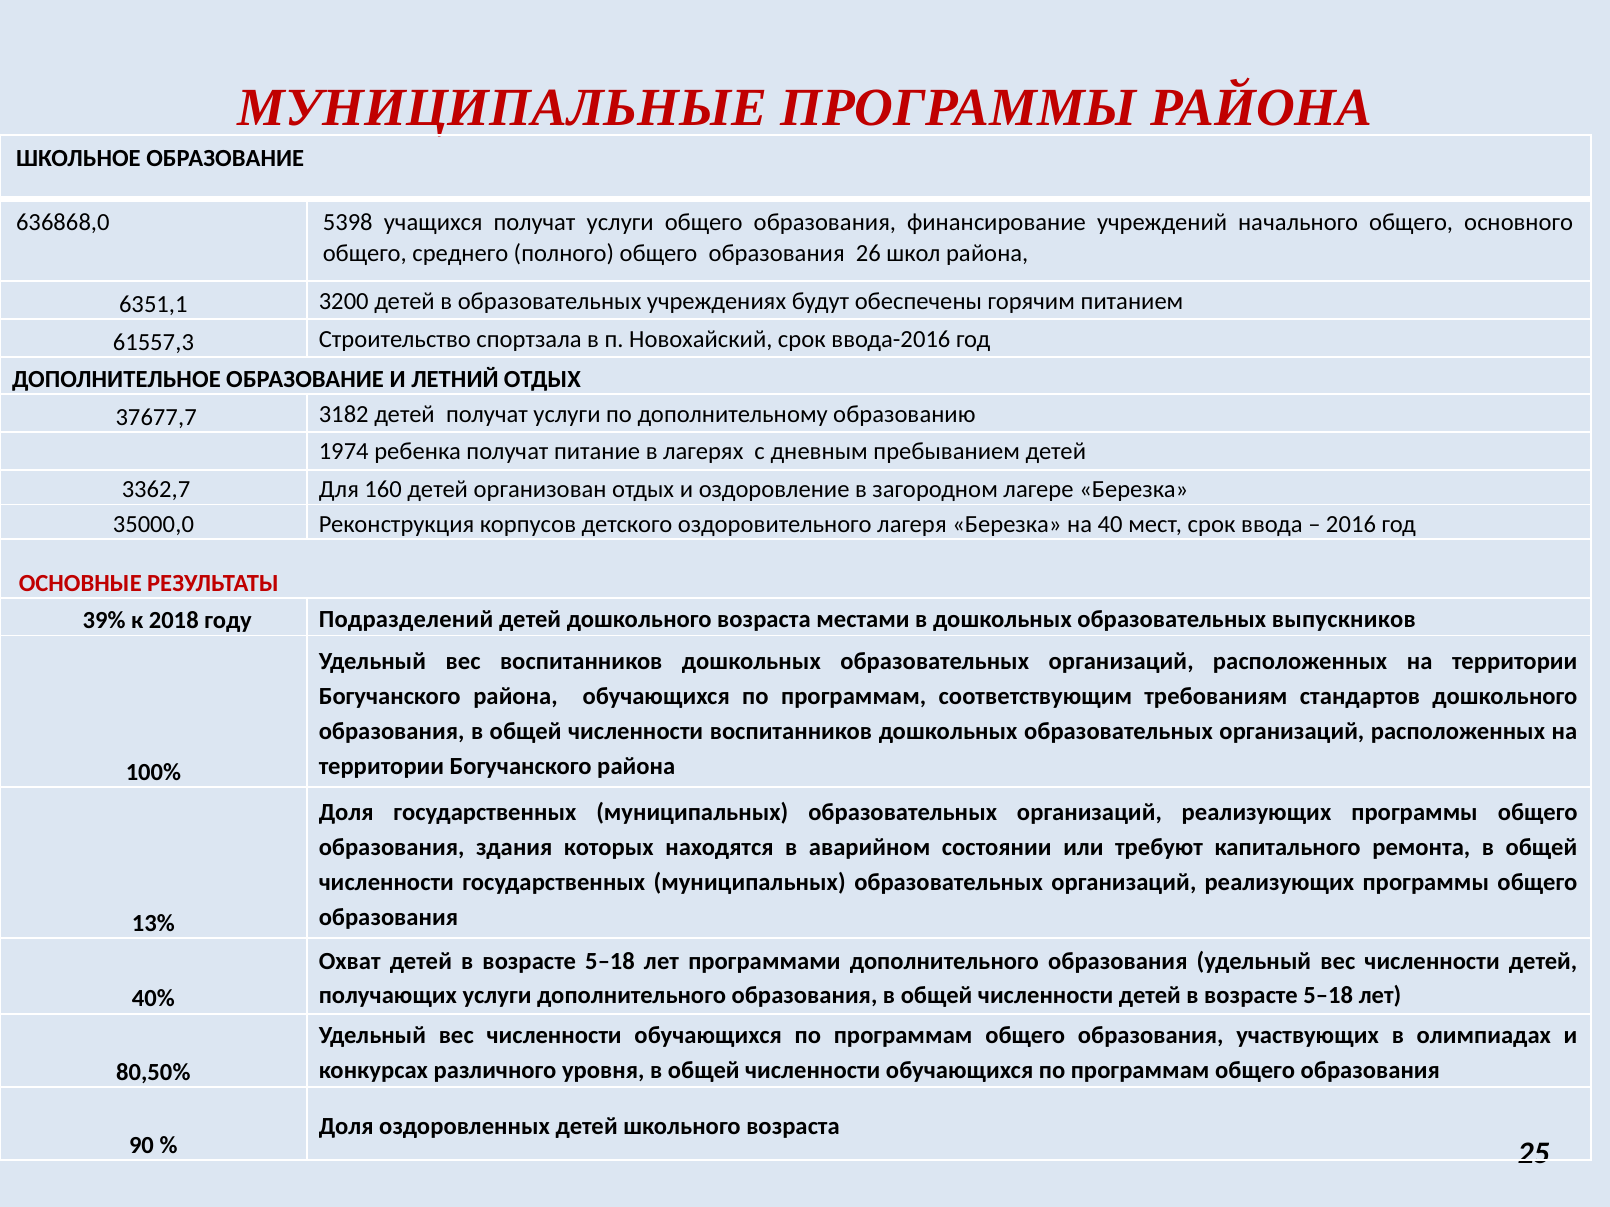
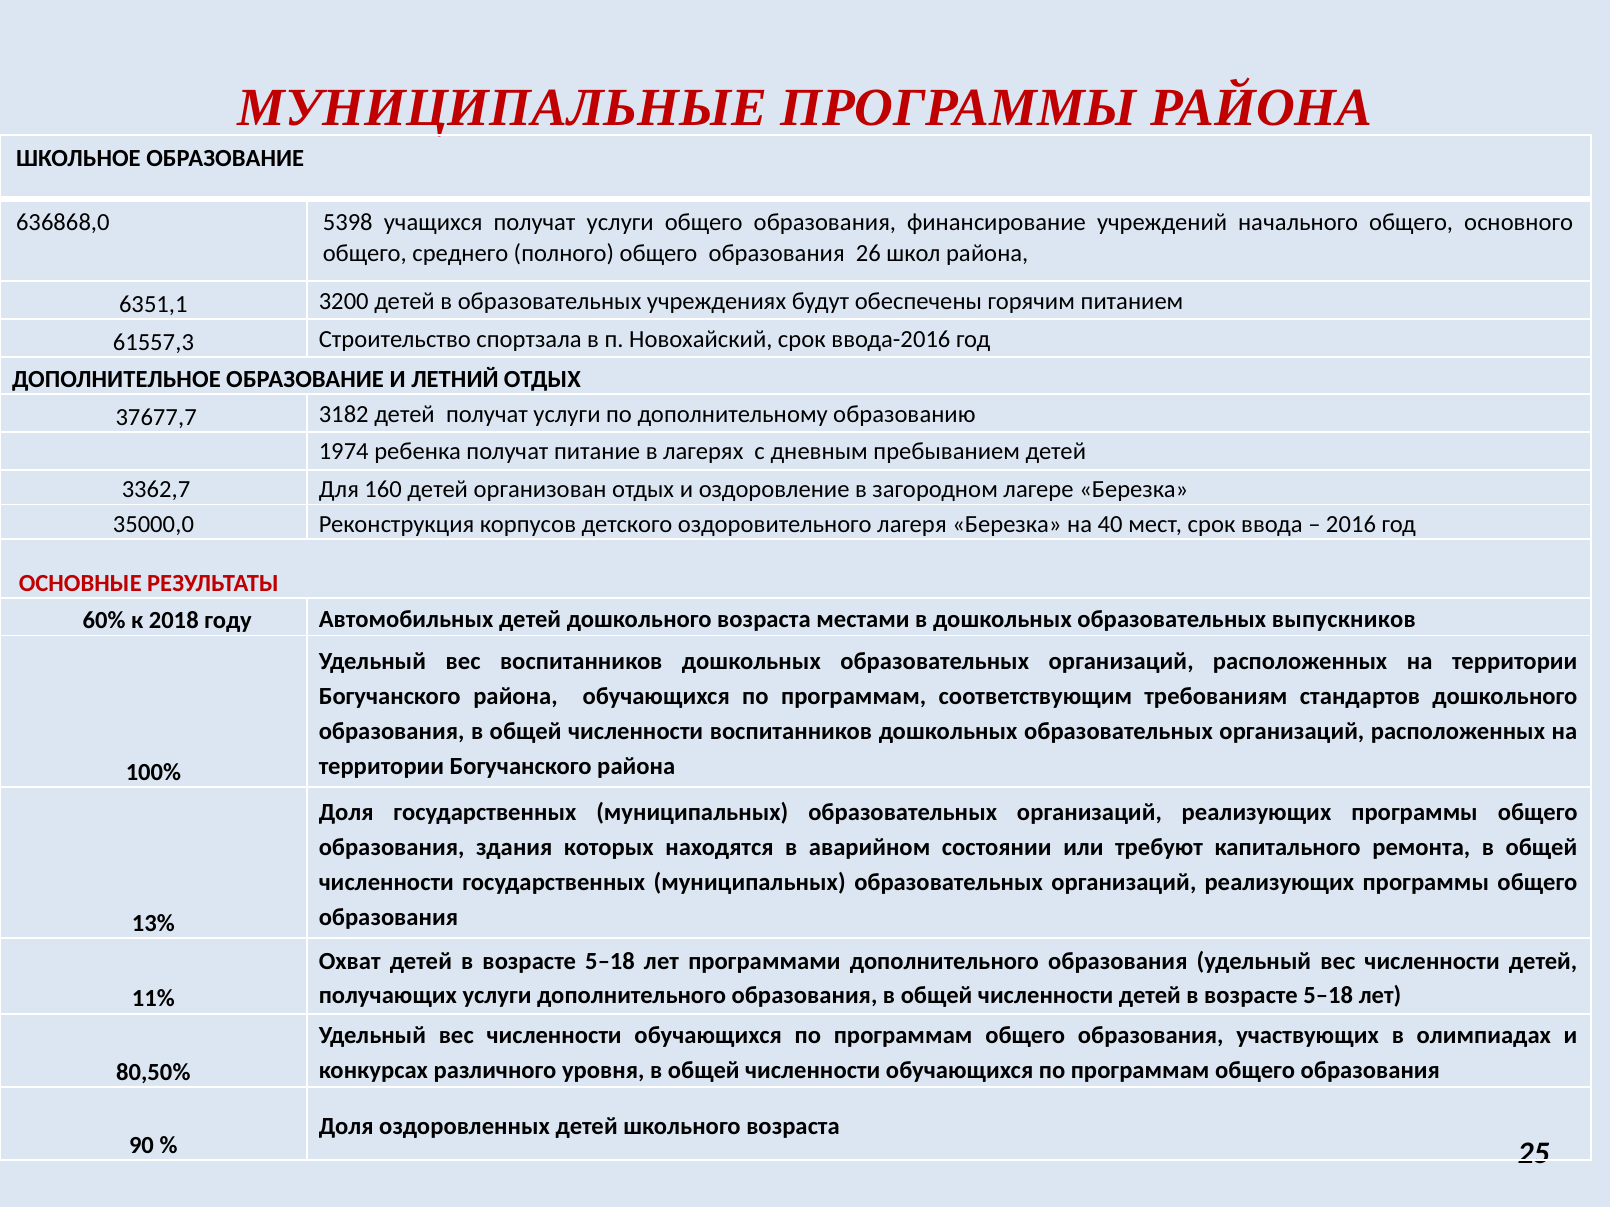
39%: 39% -> 60% (104, 621)
Подразделений: Подразделений -> Автомобильных (406, 619)
40%: 40% -> 11% (153, 999)
